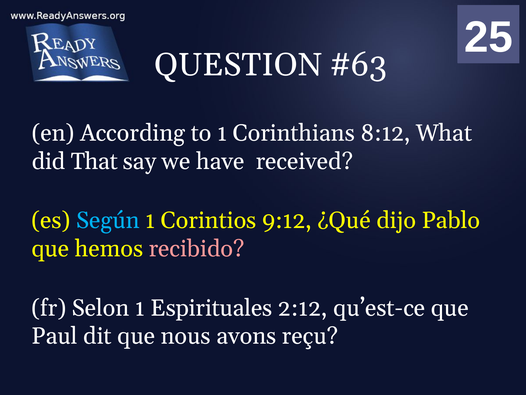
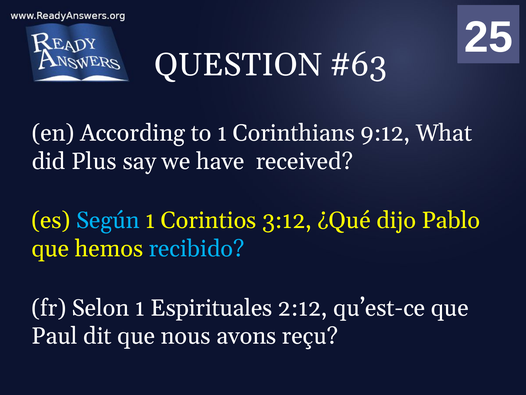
8:12: 8:12 -> 9:12 (385, 133)
That: That -> Plus (94, 161)
9:12: 9:12 -> 3:12 (287, 220)
recibido colour: pink -> light blue (196, 248)
